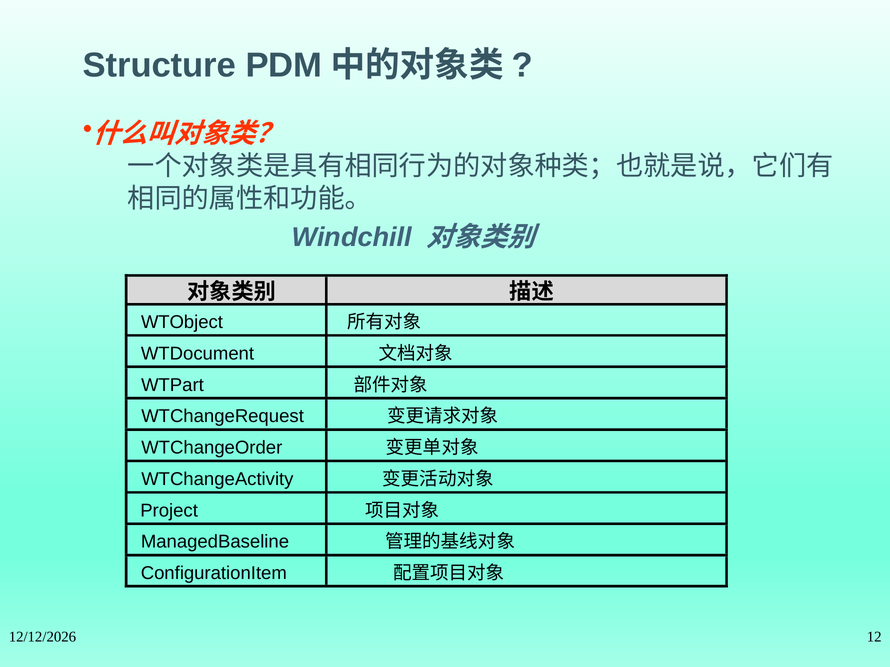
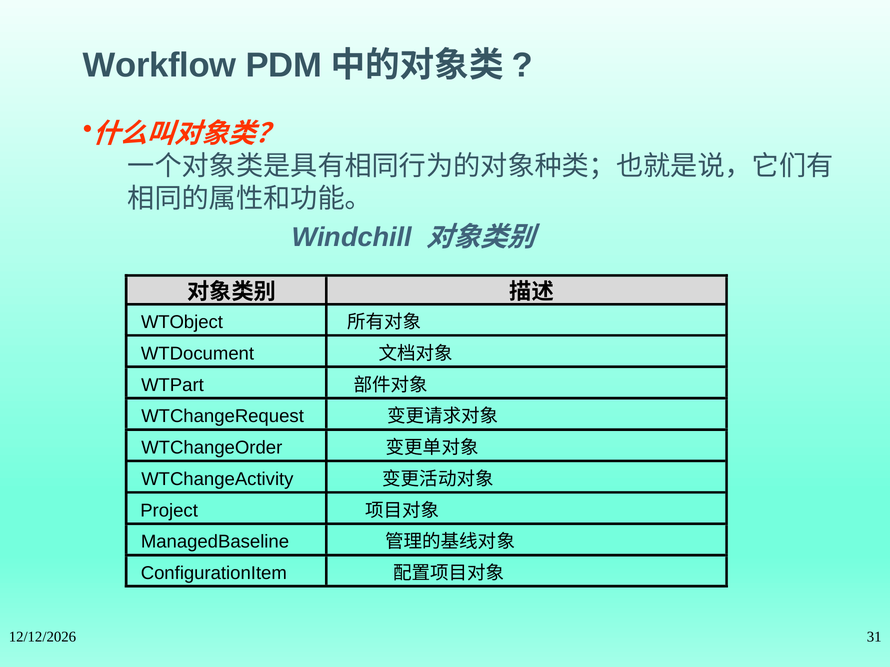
Structure: Structure -> Workflow (160, 65)
12: 12 -> 31 (874, 637)
